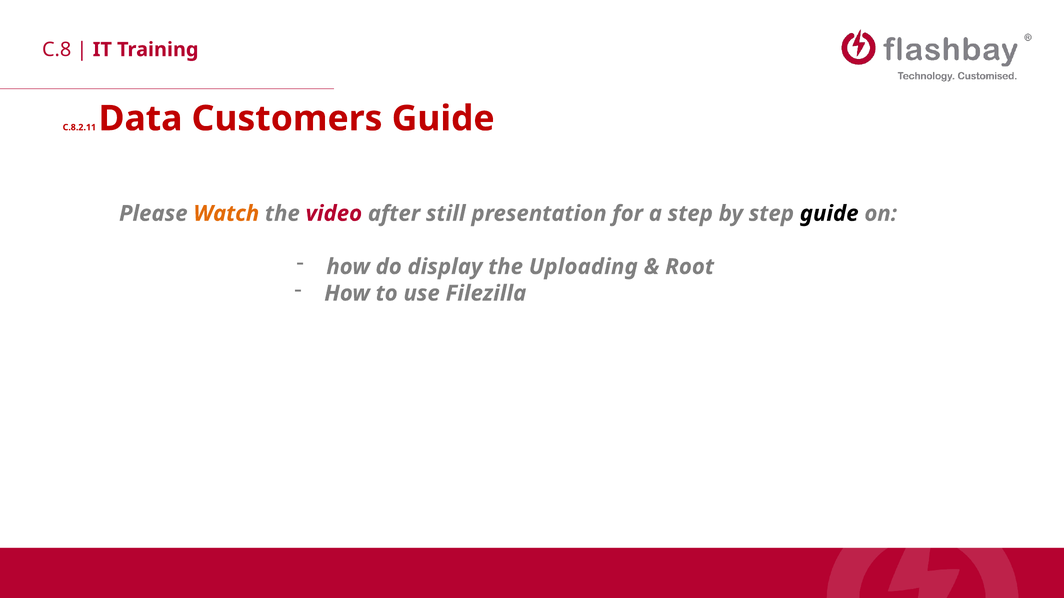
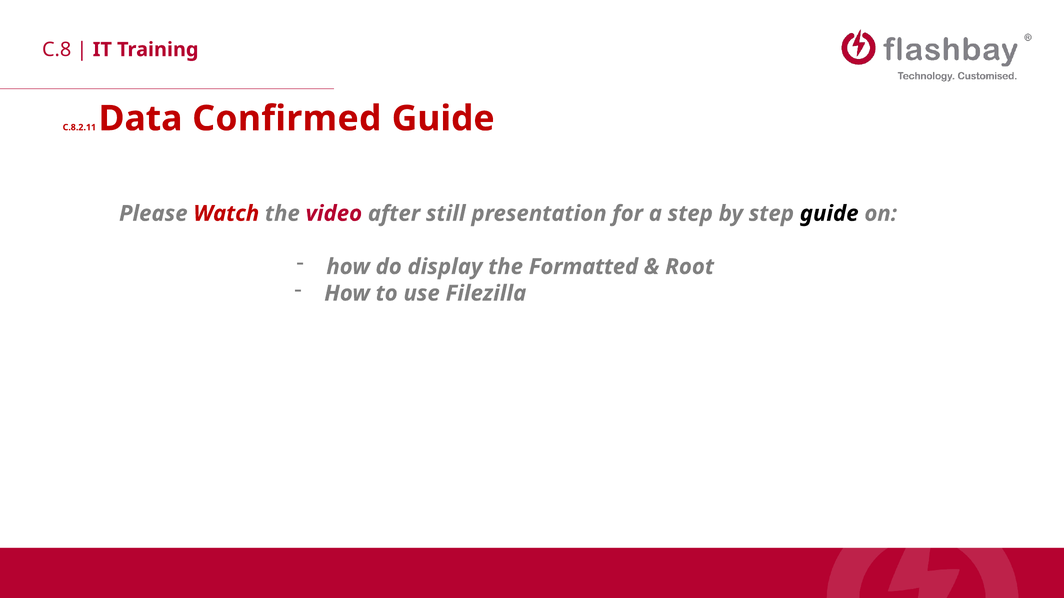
Customers: Customers -> Confirmed (287, 119)
Watch colour: orange -> red (226, 214)
Uploading: Uploading -> Formatted (583, 267)
